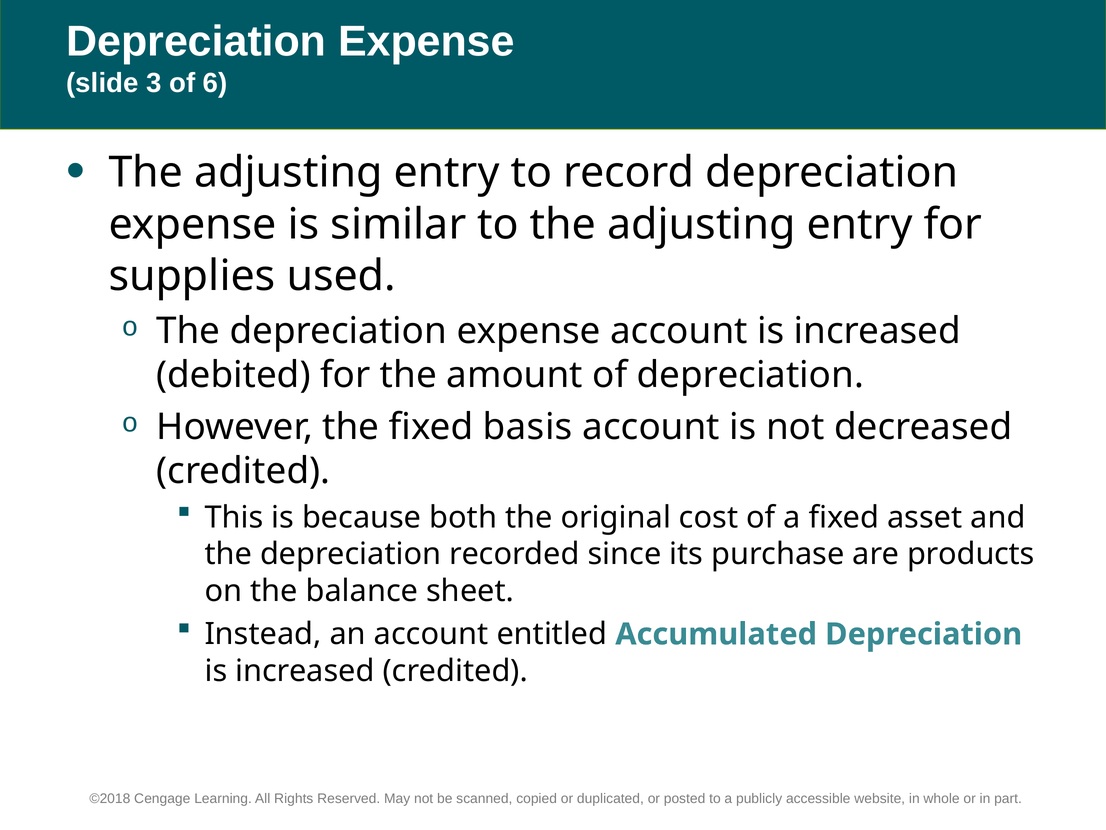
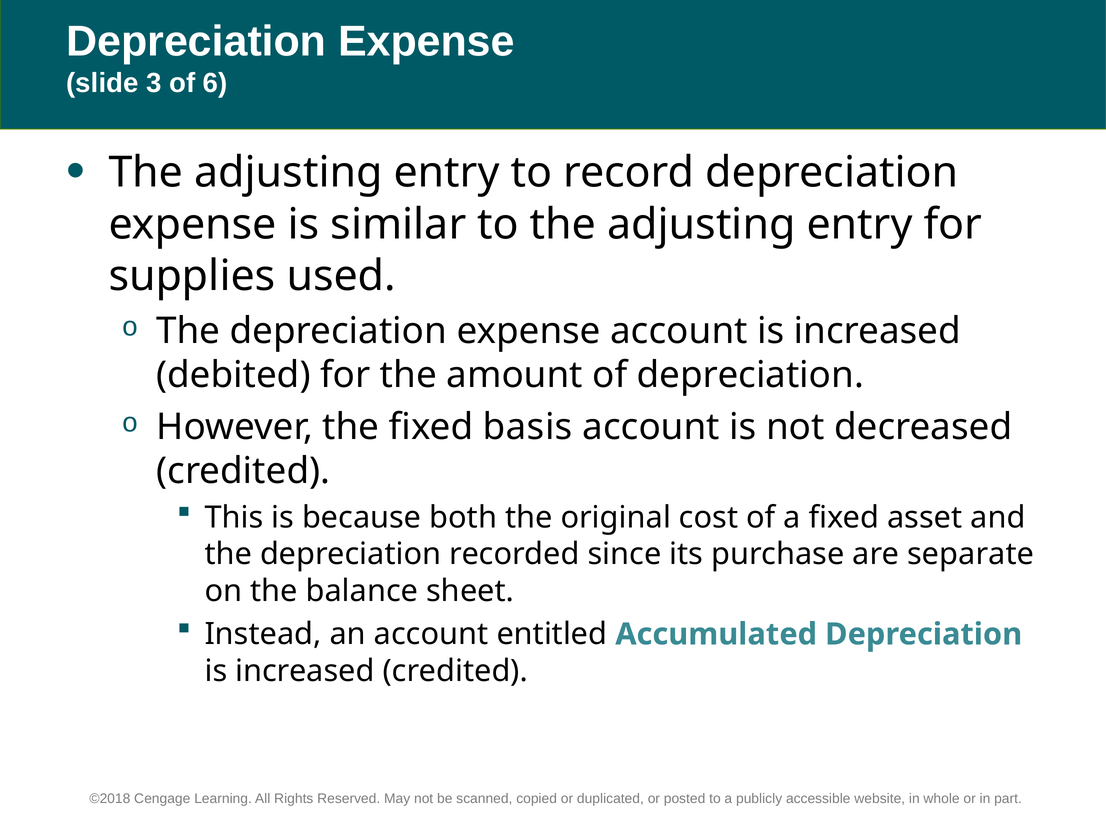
products: products -> separate (971, 554)
